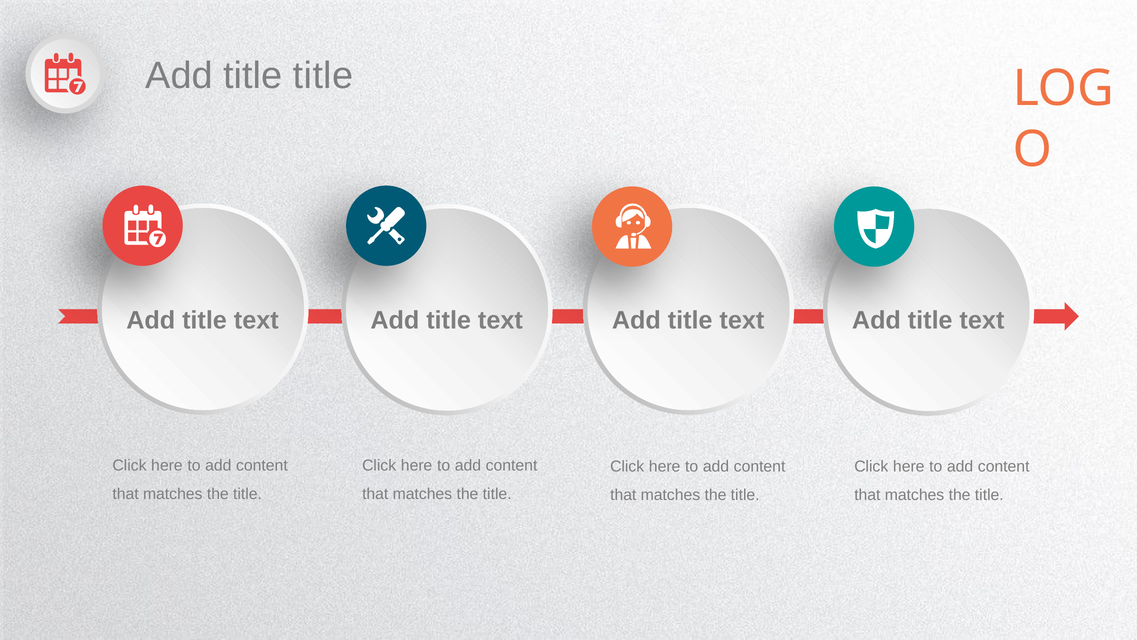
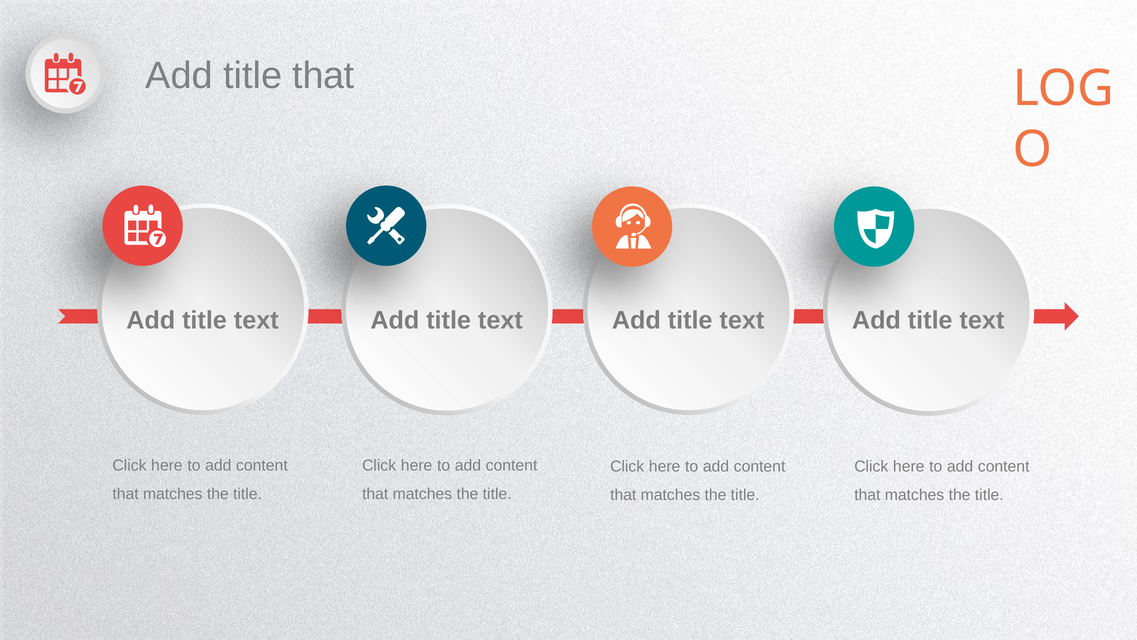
title title: title -> that (323, 76)
